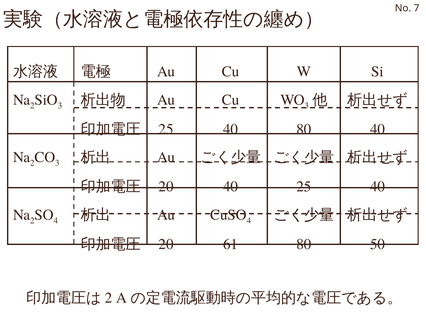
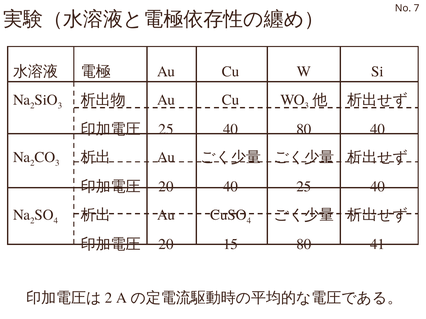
61: 61 -> 15 (231, 245)
50: 50 -> 41 (378, 245)
